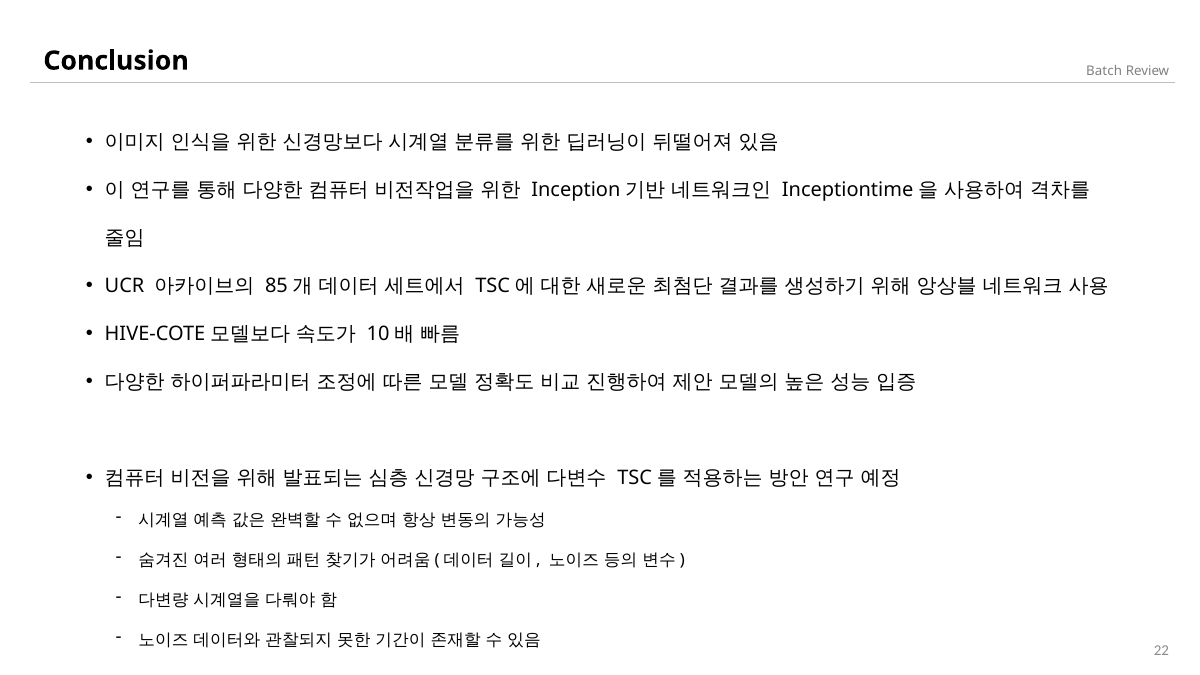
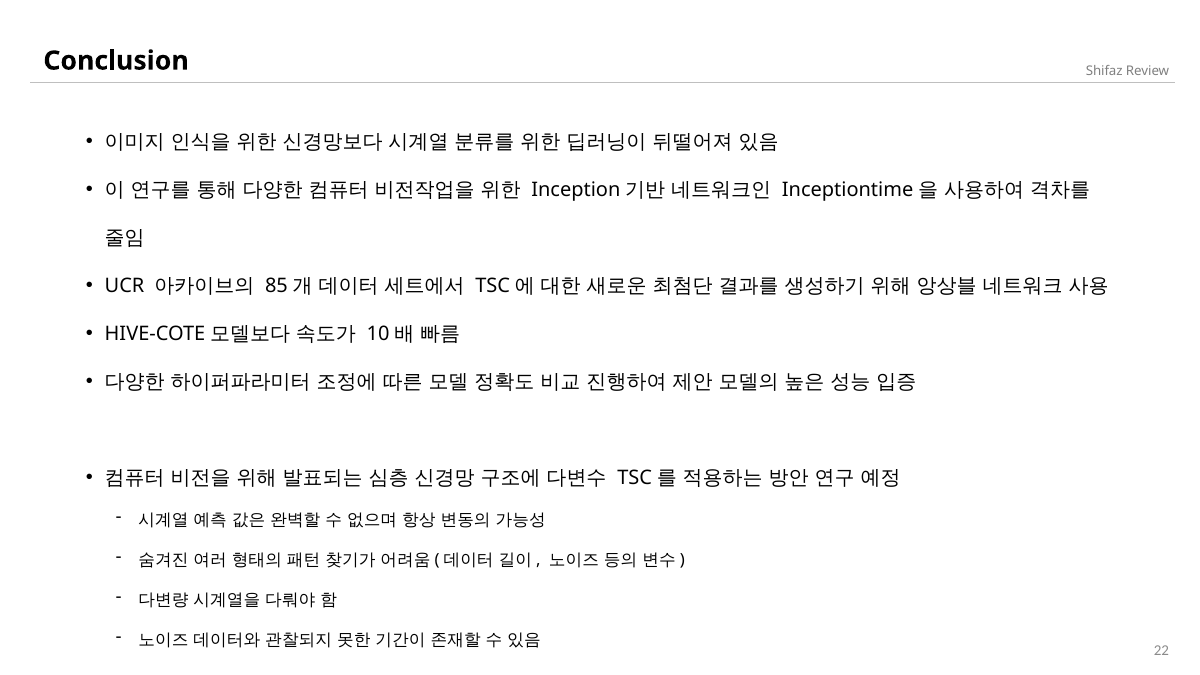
Batch: Batch -> Shifaz (1104, 71)
